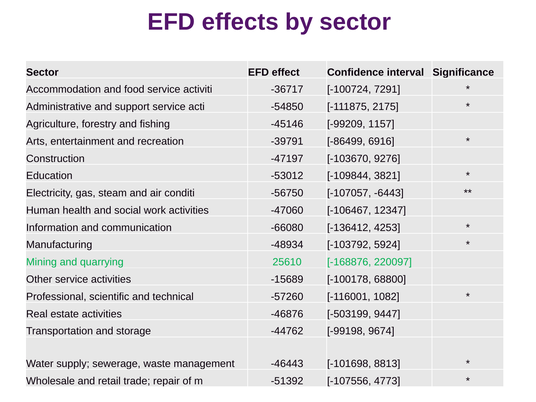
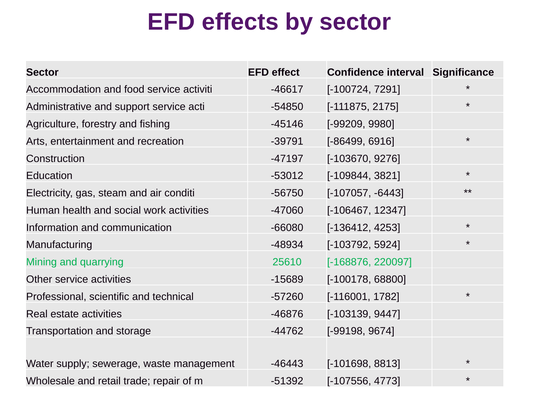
-36717: -36717 -> -46617 (287, 90)
1157: 1157 -> 9980 (381, 124)
1082: 1082 -> 1782 (386, 297)
-503199: -503199 -> -103139 (349, 314)
